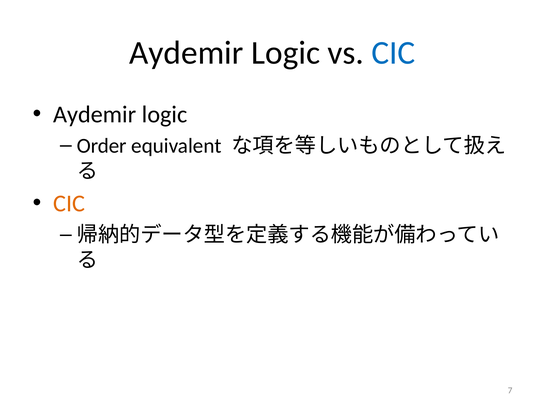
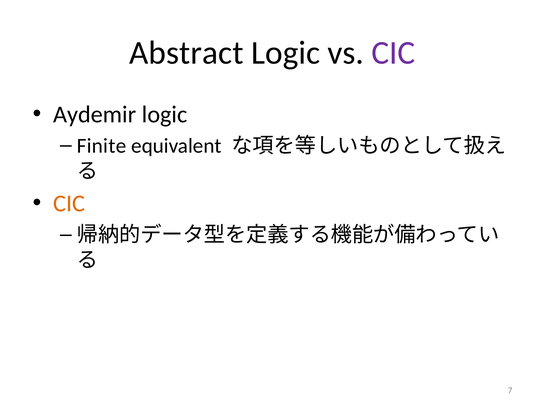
Aydemir: Aydemir -> Abstract (186, 53)
CIC colour: blue -> purple (393, 53)
Order: Order -> Finite (102, 146)
